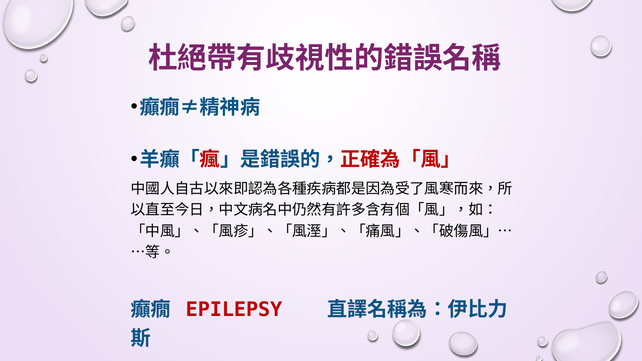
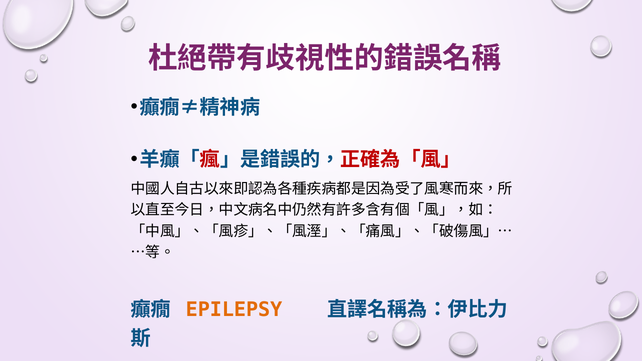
EPILEPSY colour: red -> orange (234, 310)
